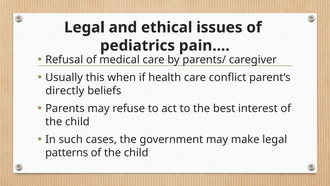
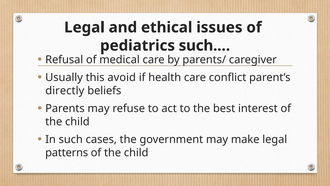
pain.…: pain.… -> such.… (204, 46)
when: when -> avoid (122, 77)
